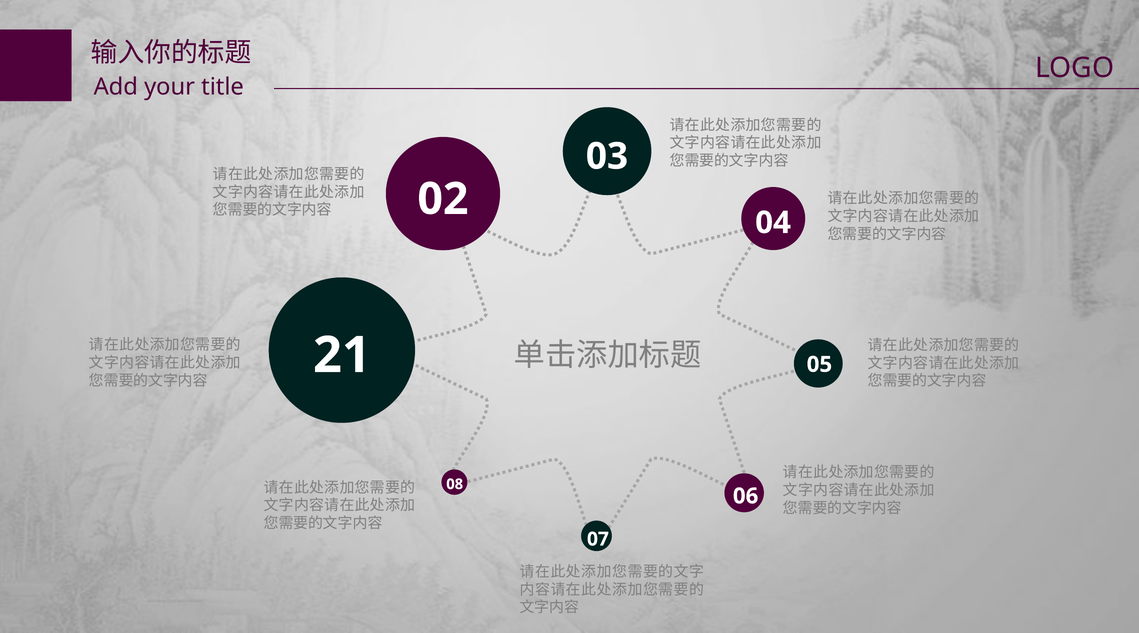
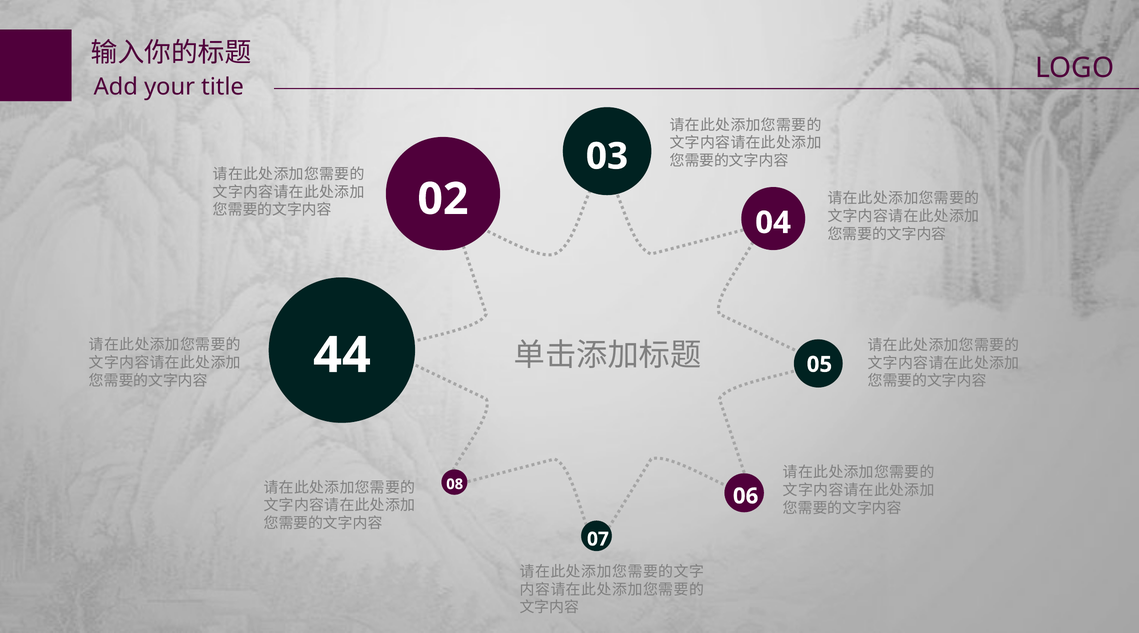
21: 21 -> 44 (342, 355)
